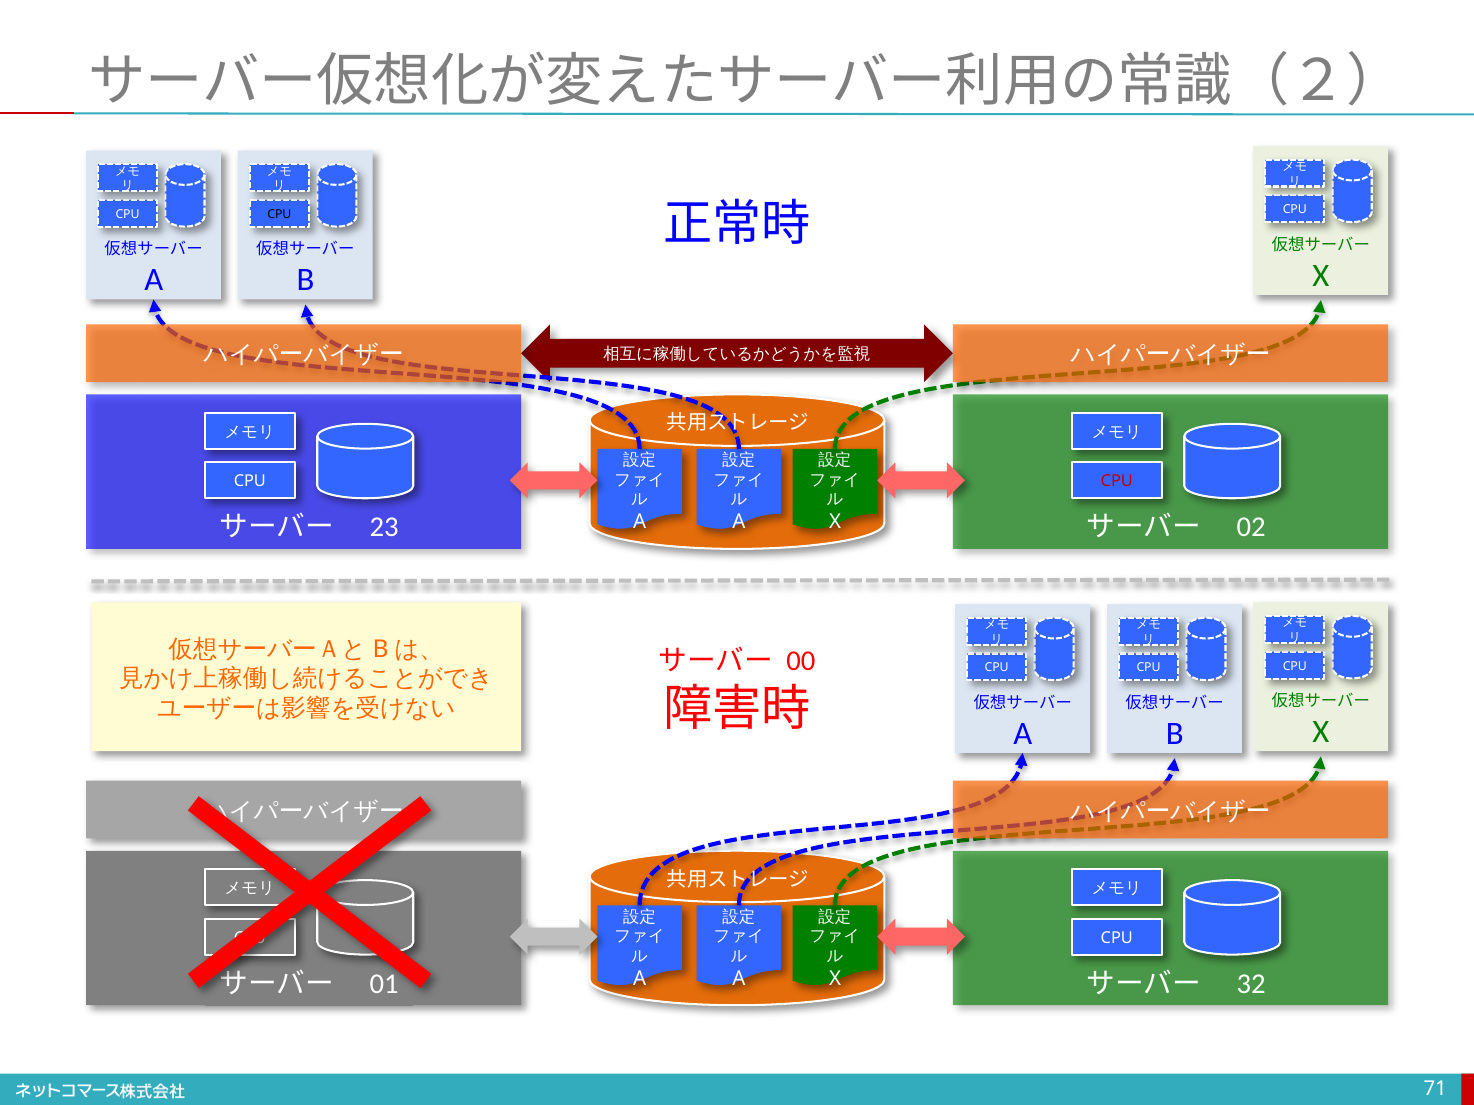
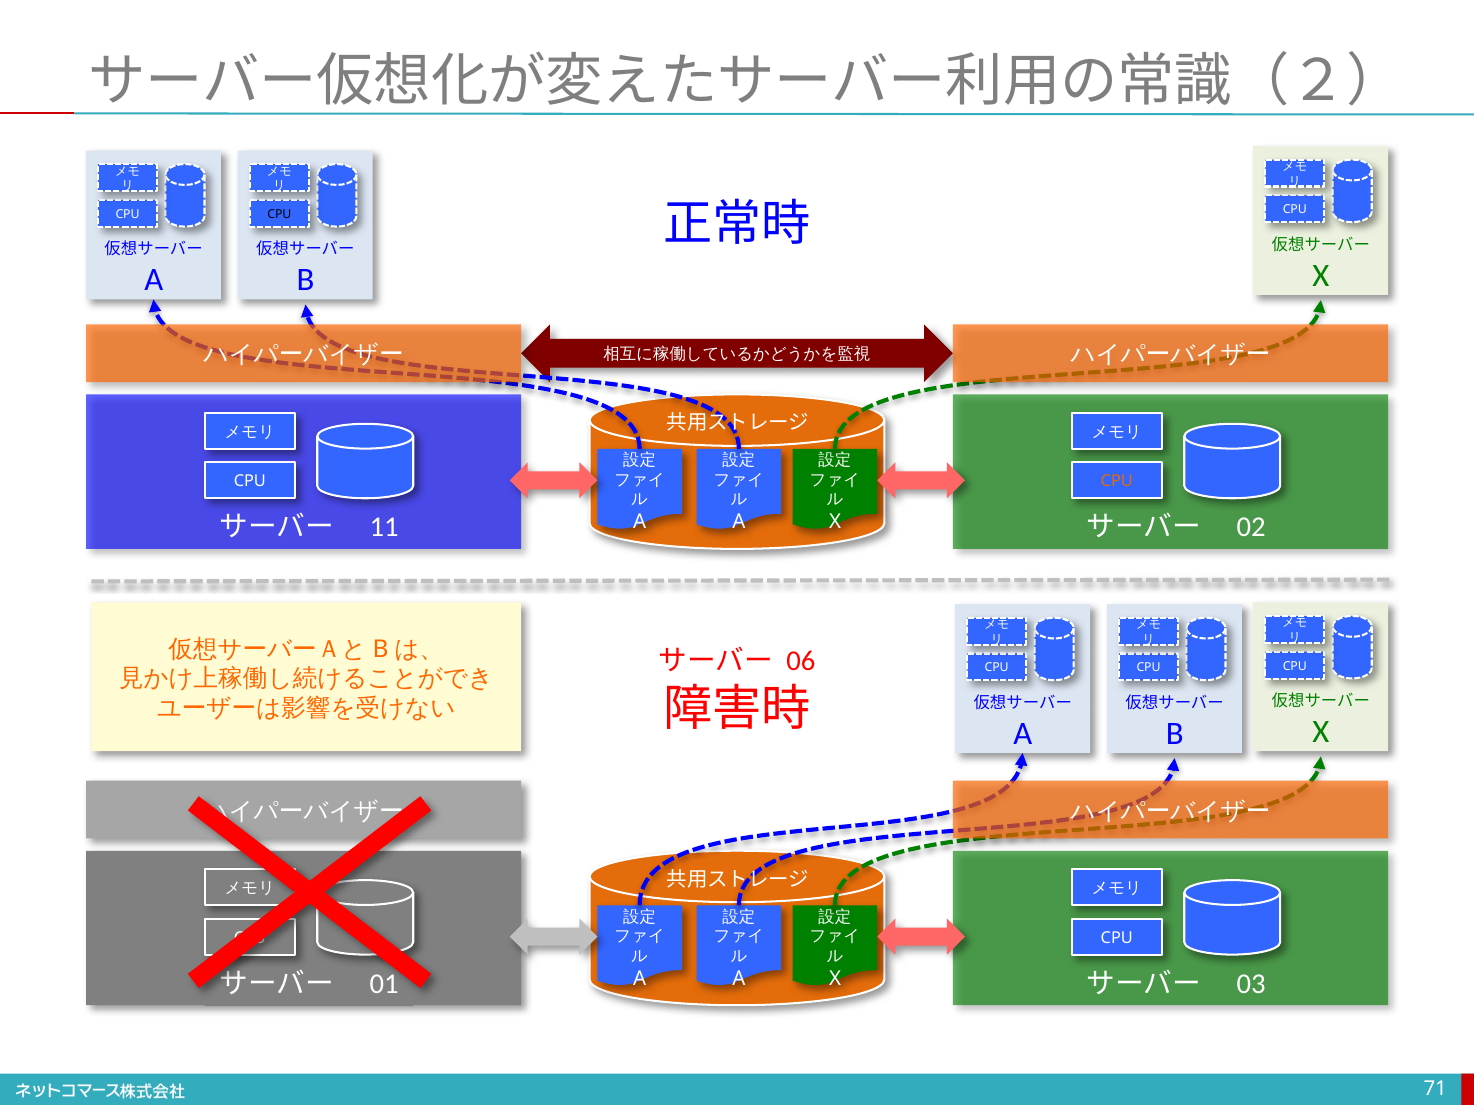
CPU colour: red -> orange (1117, 482)
23: 23 -> 11 (384, 528)
00: 00 -> 06 (801, 662)
32: 32 -> 03 (1251, 984)
